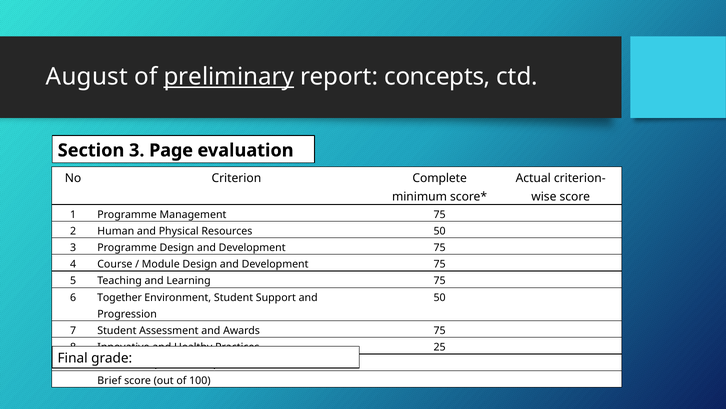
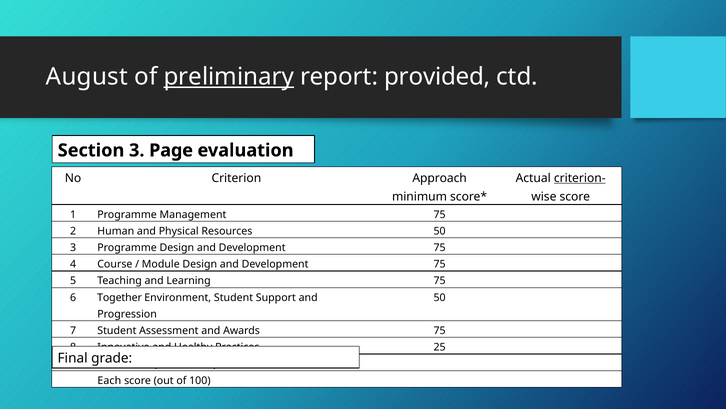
concepts: concepts -> provided (437, 77)
Complete: Complete -> Approach (440, 178)
criterion- underline: none -> present (580, 178)
Brief: Brief -> Each (109, 380)
